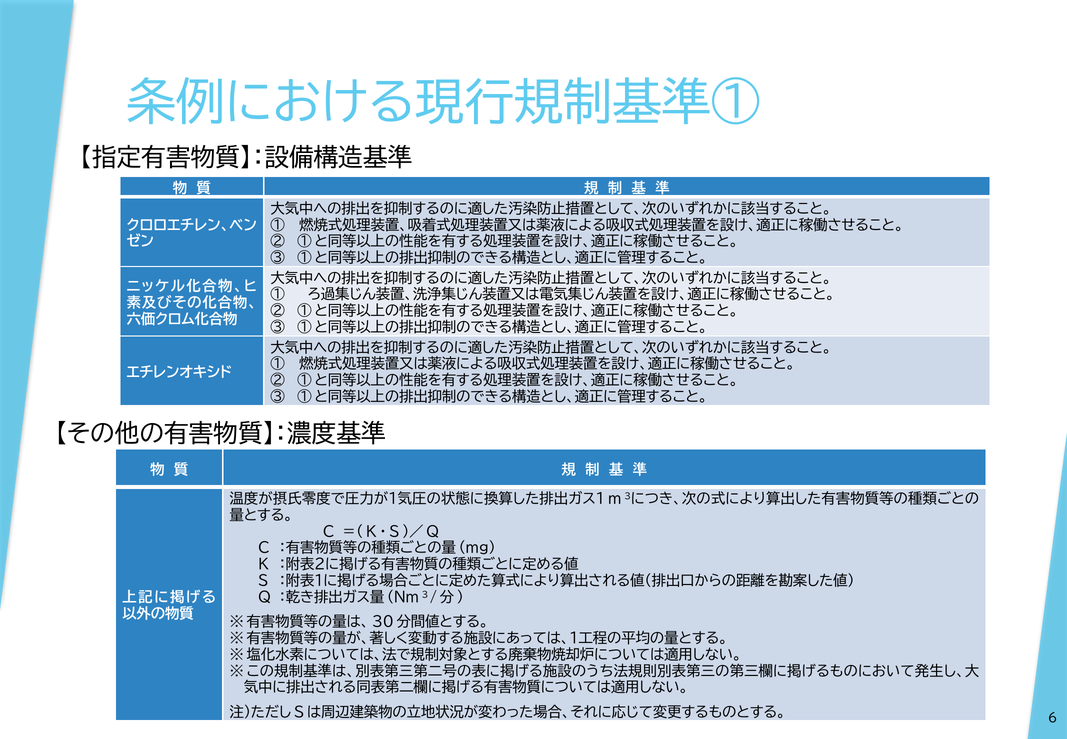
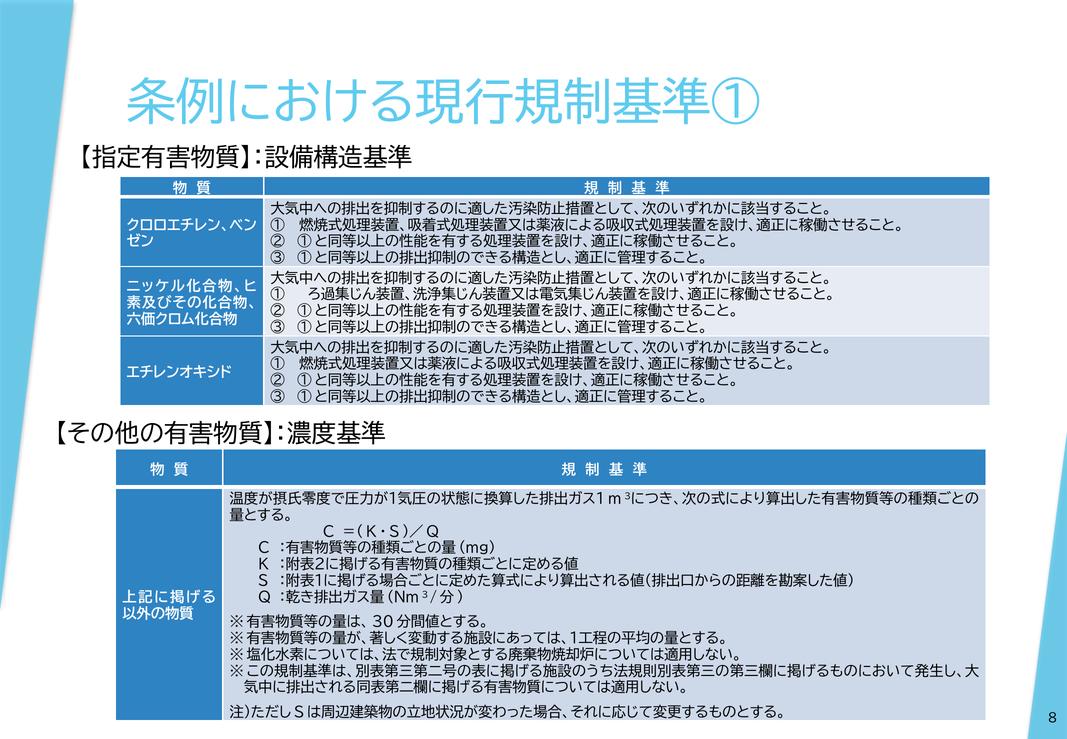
6: 6 -> 8 (1053, 718)
